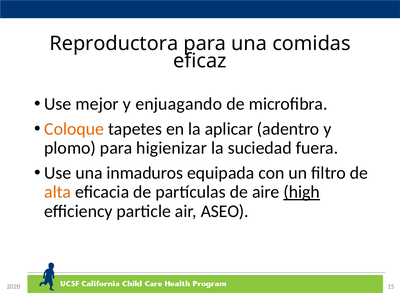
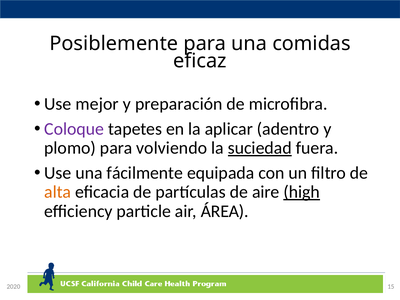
Reproductora: Reproductora -> Posiblemente (114, 44)
enjuagando: enjuagando -> preparación (179, 104)
Coloque colour: orange -> purple (74, 129)
higienizar: higienizar -> volviendo (172, 148)
suciedad underline: none -> present (260, 148)
inmaduros: inmaduros -> fácilmente (145, 173)
ASEO: ASEO -> ÁREA (225, 211)
